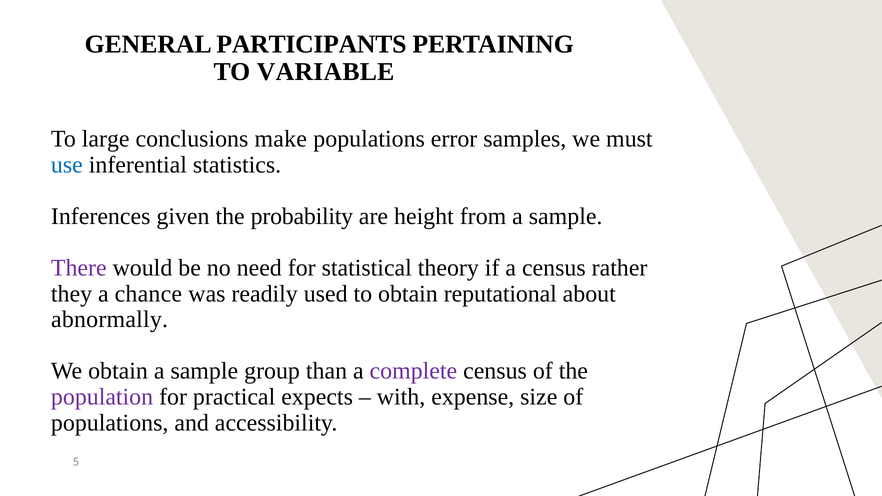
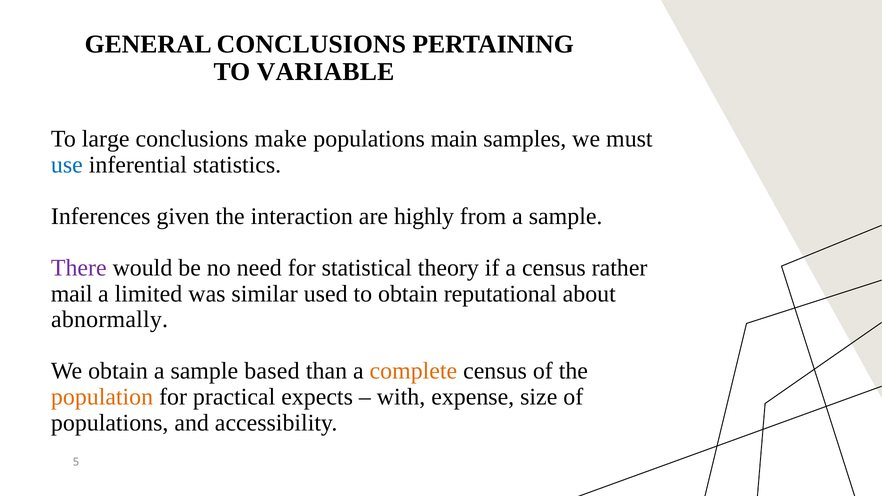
GENERAL PARTICIPANTS: PARTICIPANTS -> CONCLUSIONS (311, 44)
error: error -> main (454, 139)
probability: probability -> interaction (302, 216)
height: height -> highly (424, 216)
they: they -> mail (72, 294)
chance: chance -> limited (148, 294)
readily: readily -> similar (265, 294)
group: group -> based (272, 371)
complete colour: purple -> orange (413, 371)
population colour: purple -> orange (102, 397)
